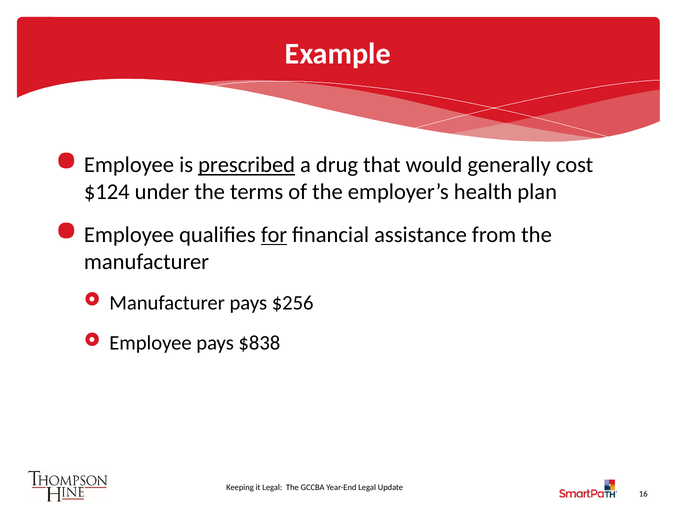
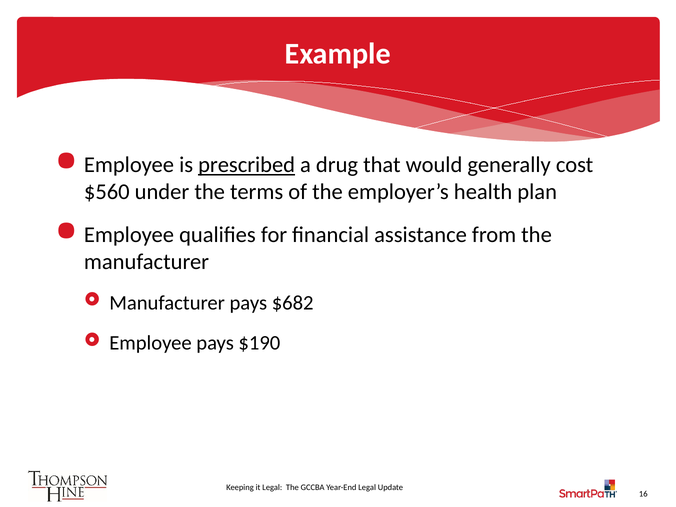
$124: $124 -> $560 (107, 192)
for underline: present -> none (274, 235)
$256: $256 -> $682 (293, 303)
$838: $838 -> $190 (259, 343)
